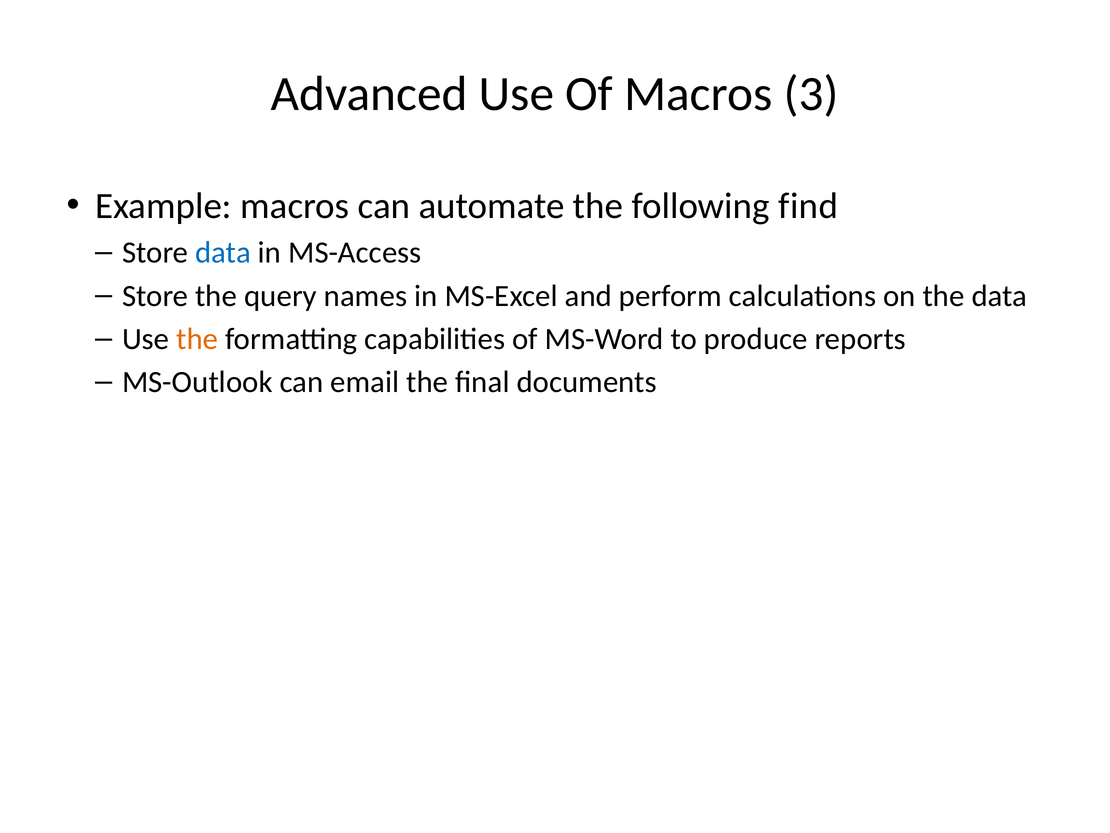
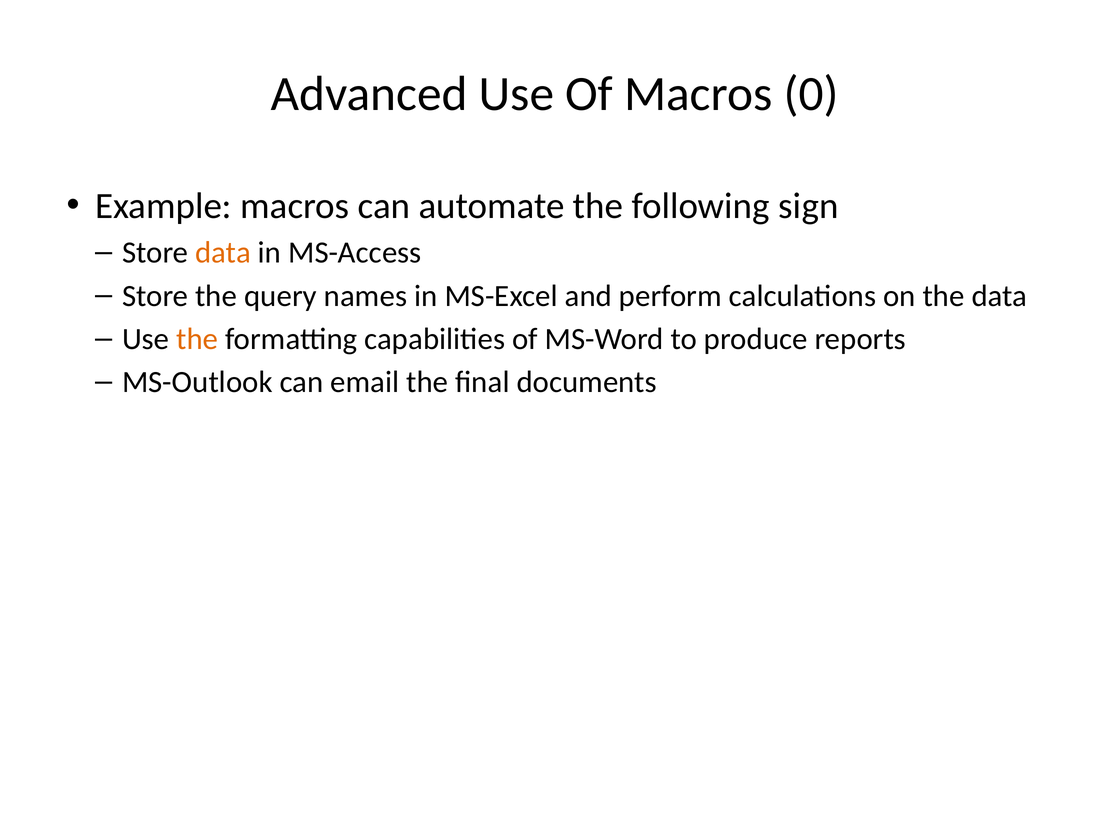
3: 3 -> 0 (811, 94)
find: find -> sign (808, 206)
data colour: blue -> orange (223, 253)
